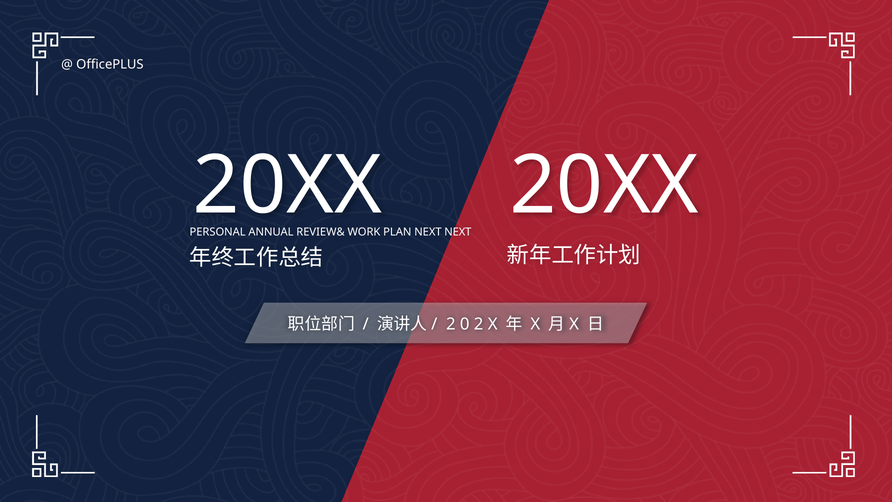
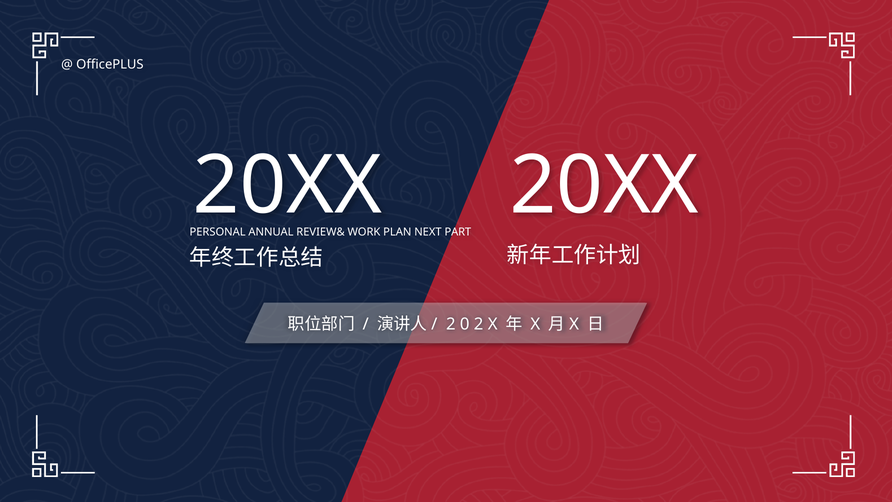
NEXT NEXT: NEXT -> PART (458, 232)
